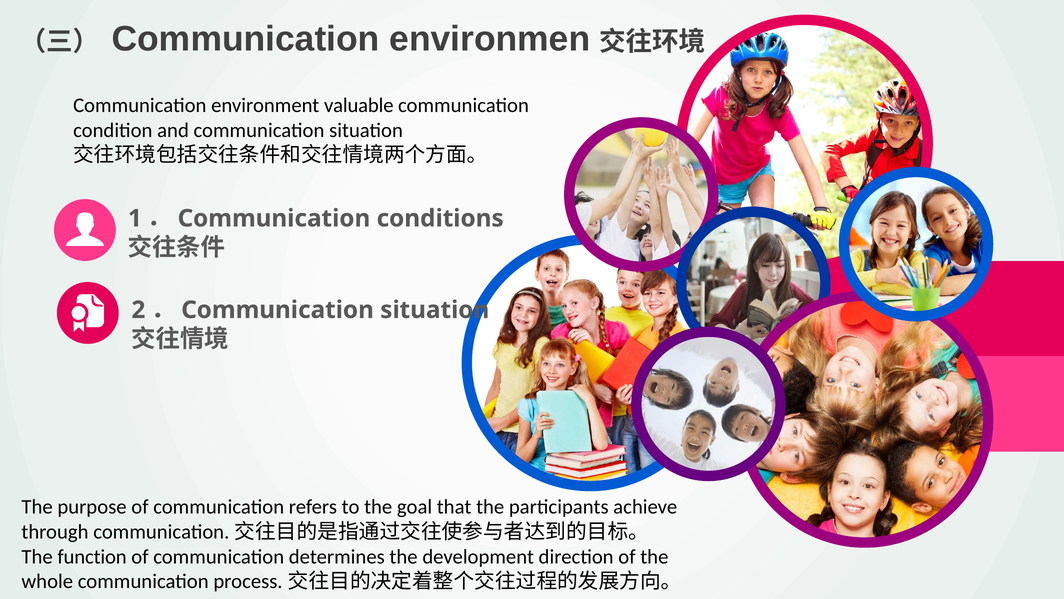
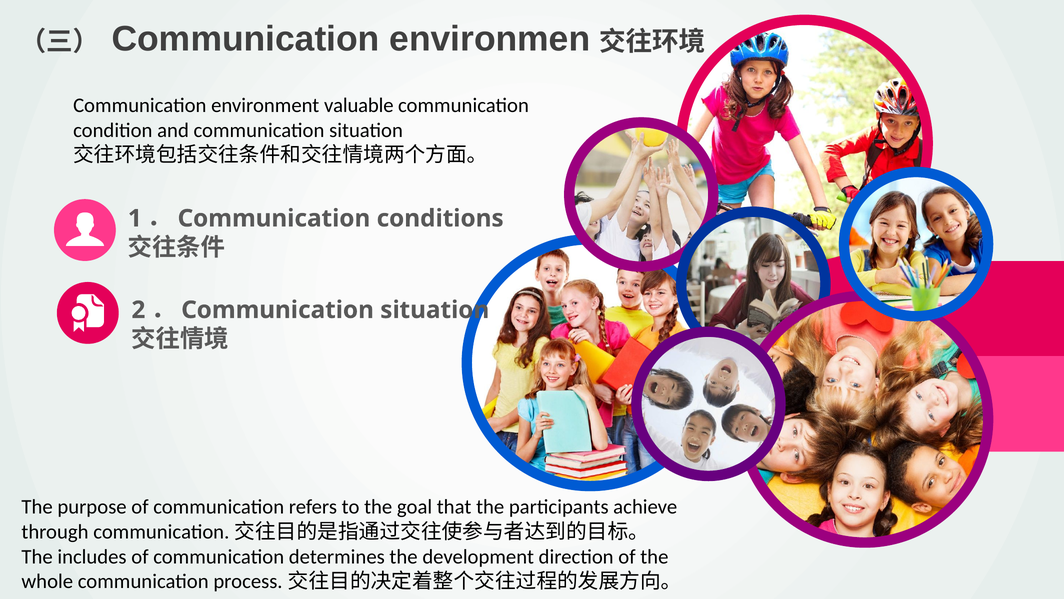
function: function -> includes (92, 556)
